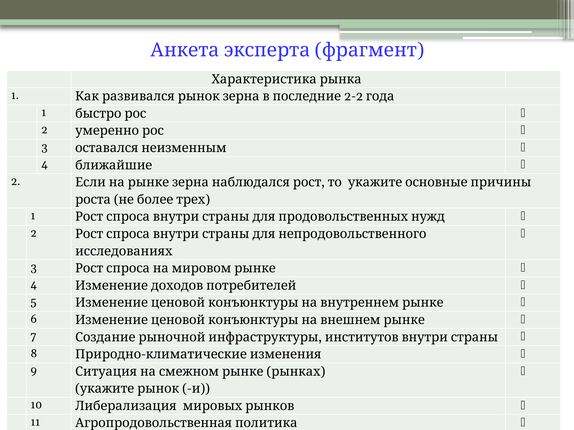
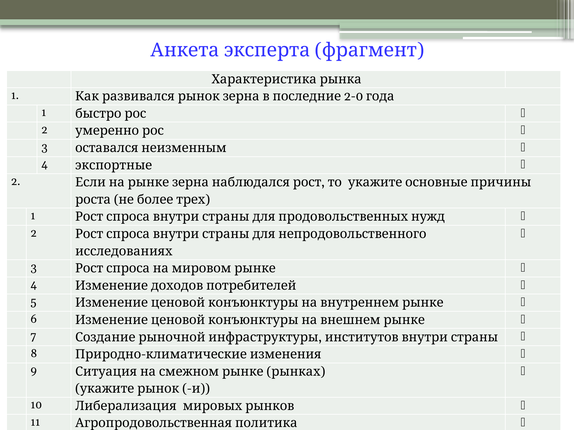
2-2: 2-2 -> 2-0 (354, 96)
ближайшие: ближайшие -> экспортные (114, 165)
